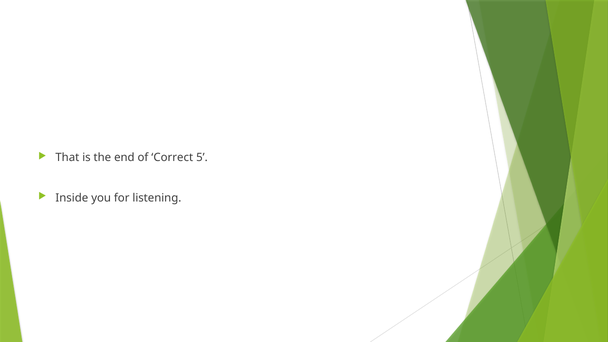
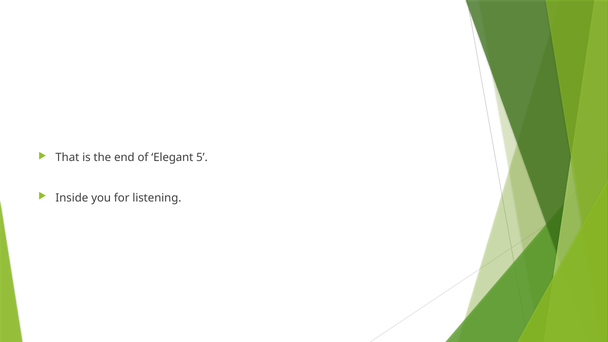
Correct: Correct -> Elegant (172, 158)
